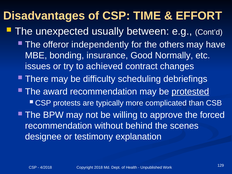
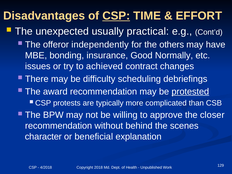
CSP underline: none -> present (116, 16)
between: between -> practical (148, 31)
forced: forced -> closer (212, 115)
designee: designee -> character (43, 137)
testimony: testimony -> beneficial (94, 137)
